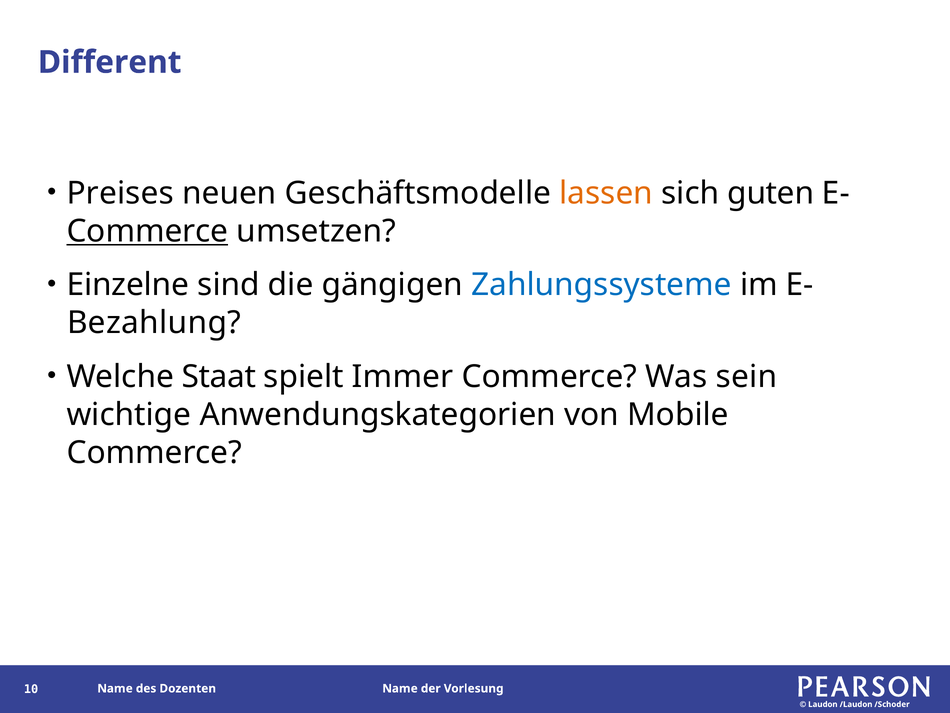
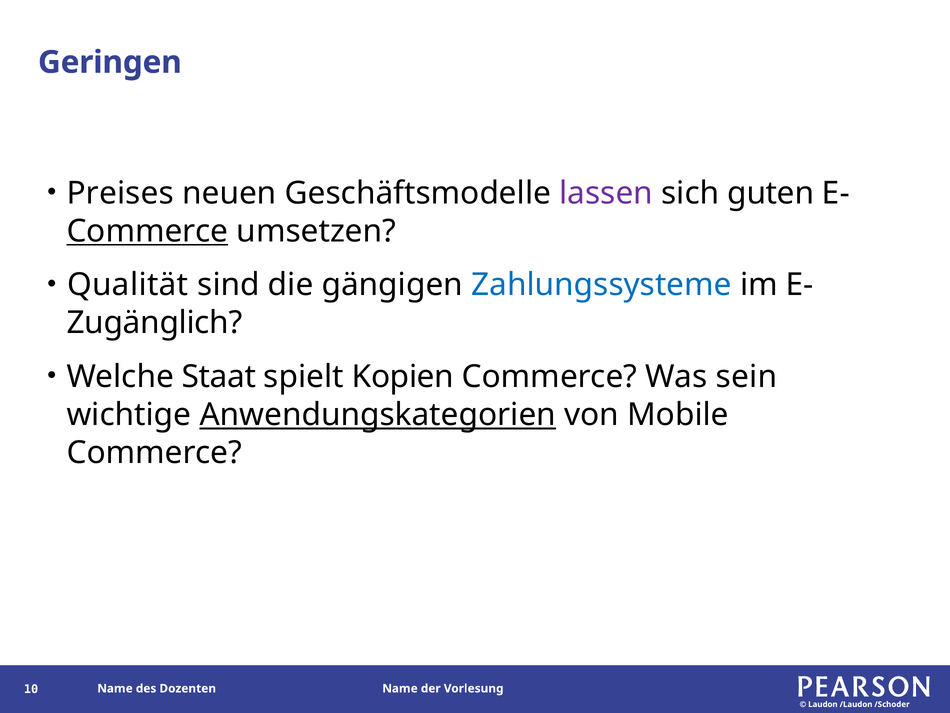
Different: Different -> Geringen (110, 62)
lassen colour: orange -> purple (606, 193)
Einzelne: Einzelne -> Qualität (128, 285)
Bezahlung: Bezahlung -> Zugänglich (154, 323)
Immer: Immer -> Kopien (403, 377)
Anwendungskategorien underline: none -> present (378, 415)
